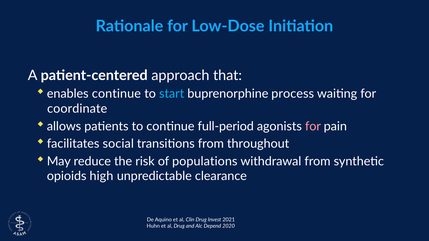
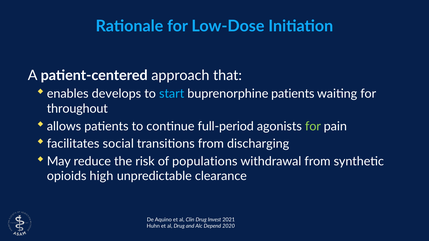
enables continue: continue -> develops (116, 94)
buprenorphine process: process -> patients (293, 94)
coordinate: coordinate -> throughout (77, 109)
for colour: pink -> light green (313, 126)
throughout: throughout -> discharging (258, 144)
